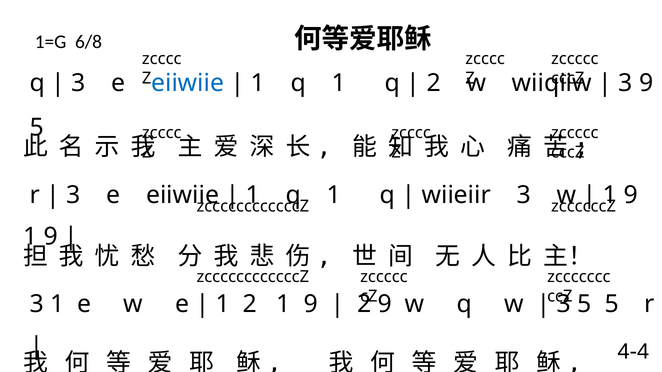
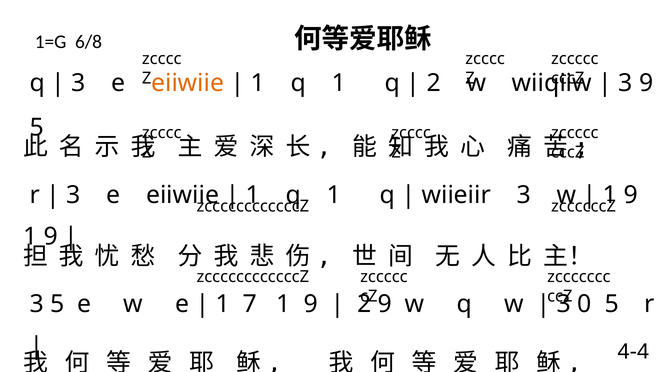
eiiwiie colour: blue -> orange (188, 83)
3 1: 1 -> 5 (57, 305)
1 2: 2 -> 7 (250, 305)
5: 5 -> 0 (585, 305)
